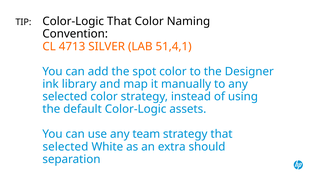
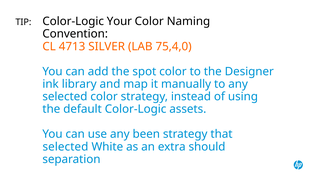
Color-Logic That: That -> Your (119, 21)
51,4,1: 51,4,1 -> 75,4,0 (174, 46)
team: team -> been (146, 134)
